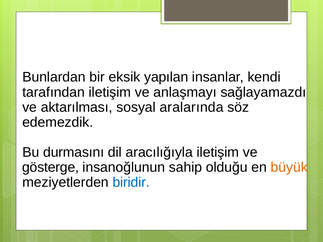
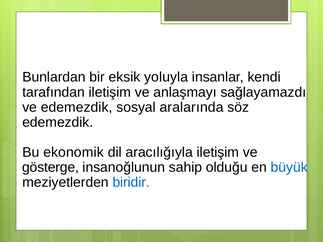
yapılan: yapılan -> yoluyla (166, 77)
ve aktarılması: aktarılması -> edemezdik (77, 107)
durmasını: durmasını -> ekonomik (74, 152)
büyük colour: orange -> blue (289, 167)
